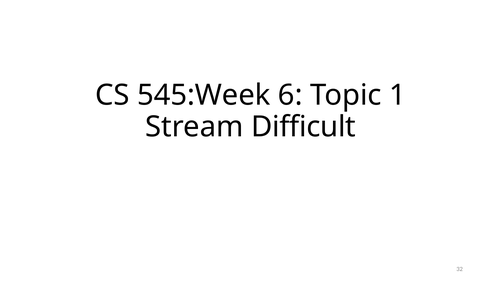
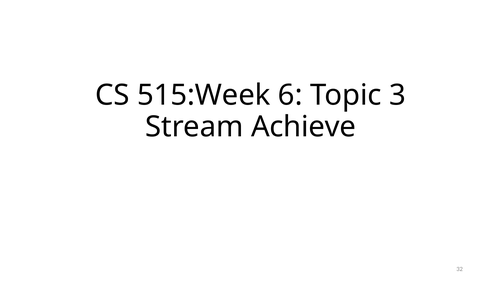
545:Week: 545:Week -> 515:Week (204, 95)
1: 1 -> 3 (398, 95)
Difficult: Difficult -> Achieve (303, 127)
